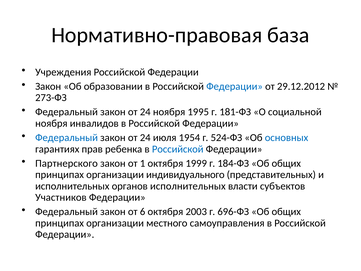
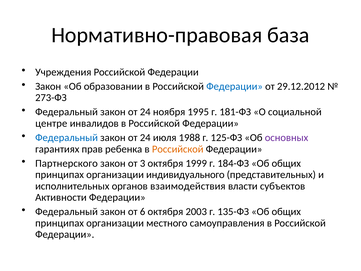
ноября: ноября -> центре (51, 123)
1954: 1954 -> 1988 (189, 138)
524-ФЗ: 524-ФЗ -> 125-ФЗ (226, 138)
основных colour: blue -> purple (287, 138)
Российской colour: blue -> orange (178, 149)
1: 1 -> 3 (143, 163)
органов исполнительных: исполнительных -> взаимодействия (188, 186)
Участников: Участников -> Активности (61, 197)
696-ФЗ: 696-ФЗ -> 135-ФЗ (233, 212)
